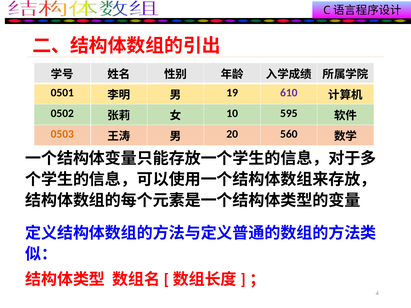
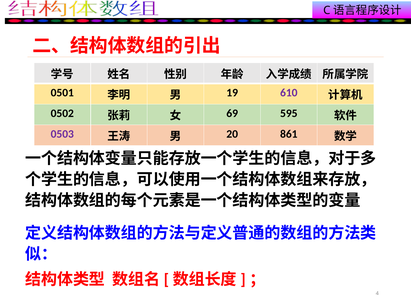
10: 10 -> 69 (232, 113)
0503 colour: orange -> purple (62, 134)
560: 560 -> 861 (289, 134)
